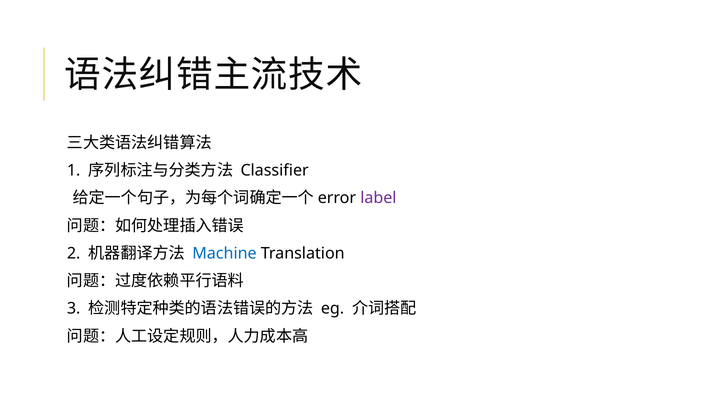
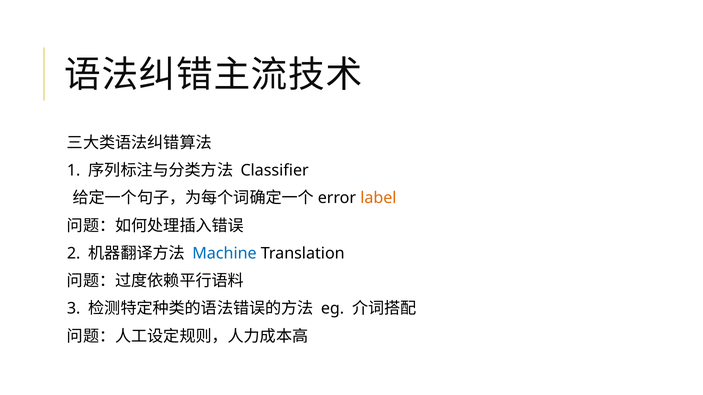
label colour: purple -> orange (378, 198)
